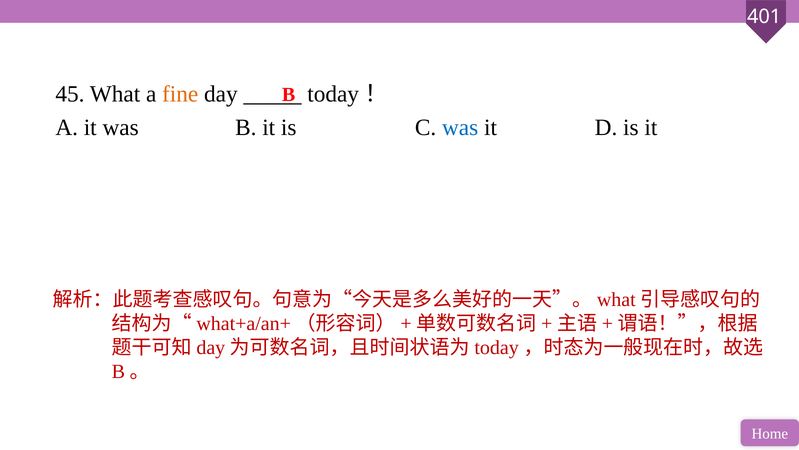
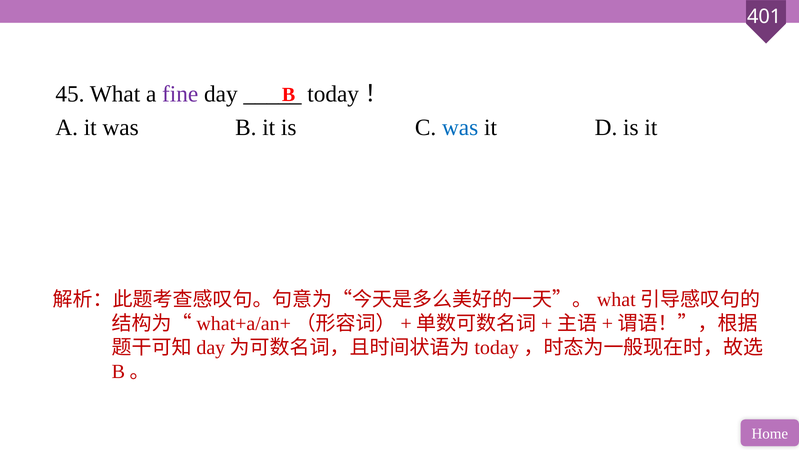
fine colour: orange -> purple (180, 94)
